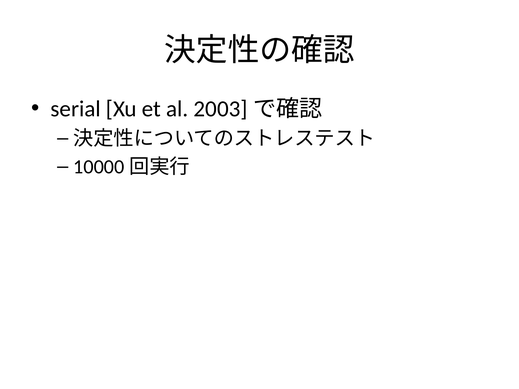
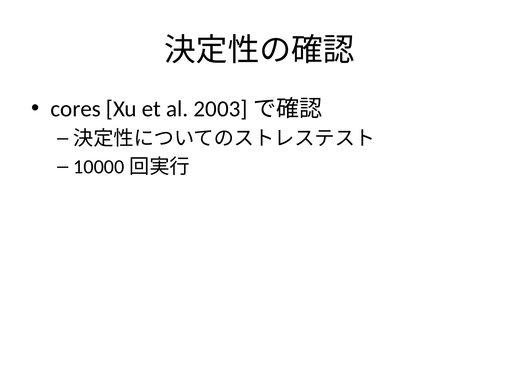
serial: serial -> cores (76, 109)
